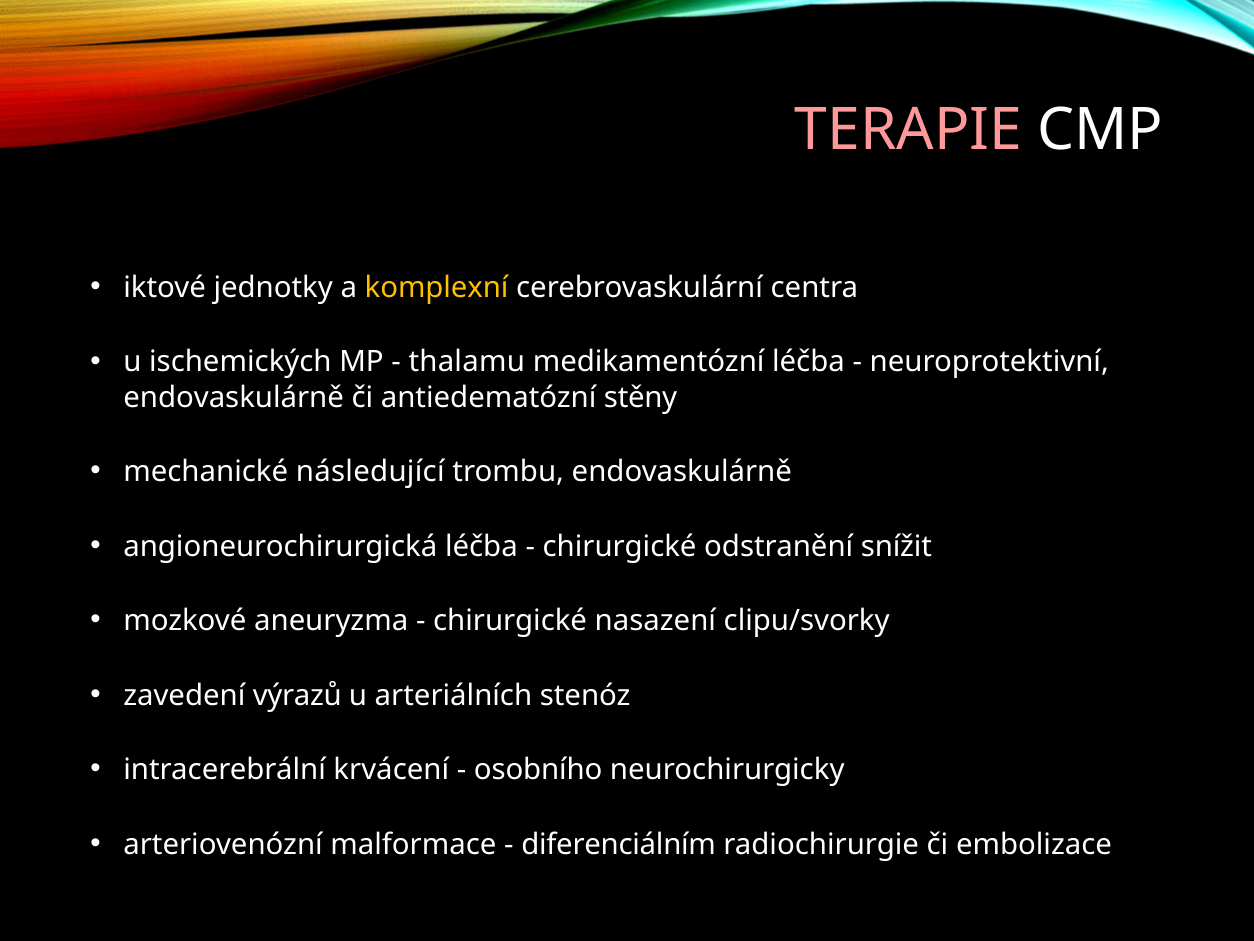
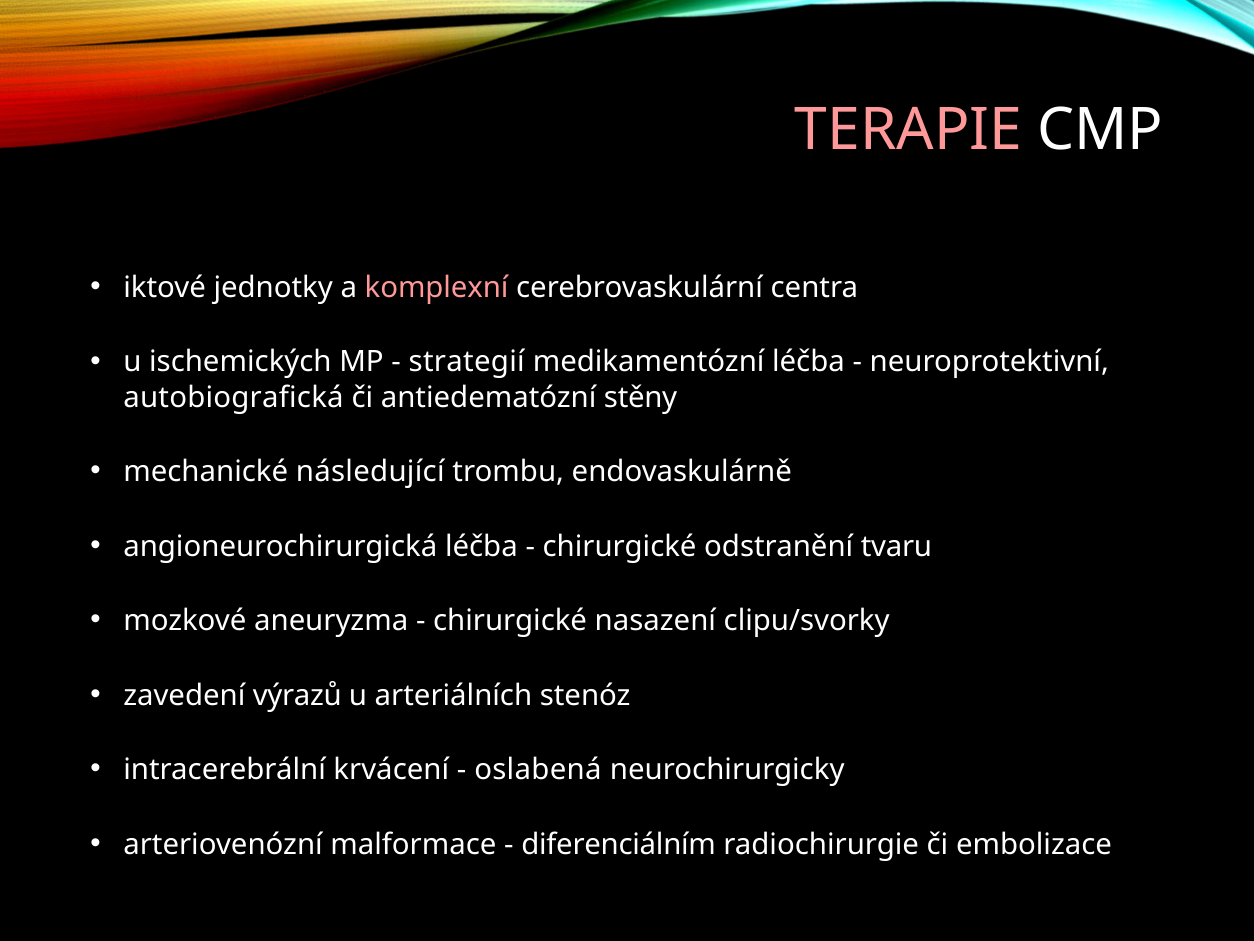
komplexní colour: yellow -> pink (437, 287)
thalamu: thalamu -> strategií (467, 362)
endovaskulárně: endovaskulárně -> autobiografická (234, 397)
snížit: snížit -> tvaru (896, 546)
osobního: osobního -> oslabená (538, 769)
